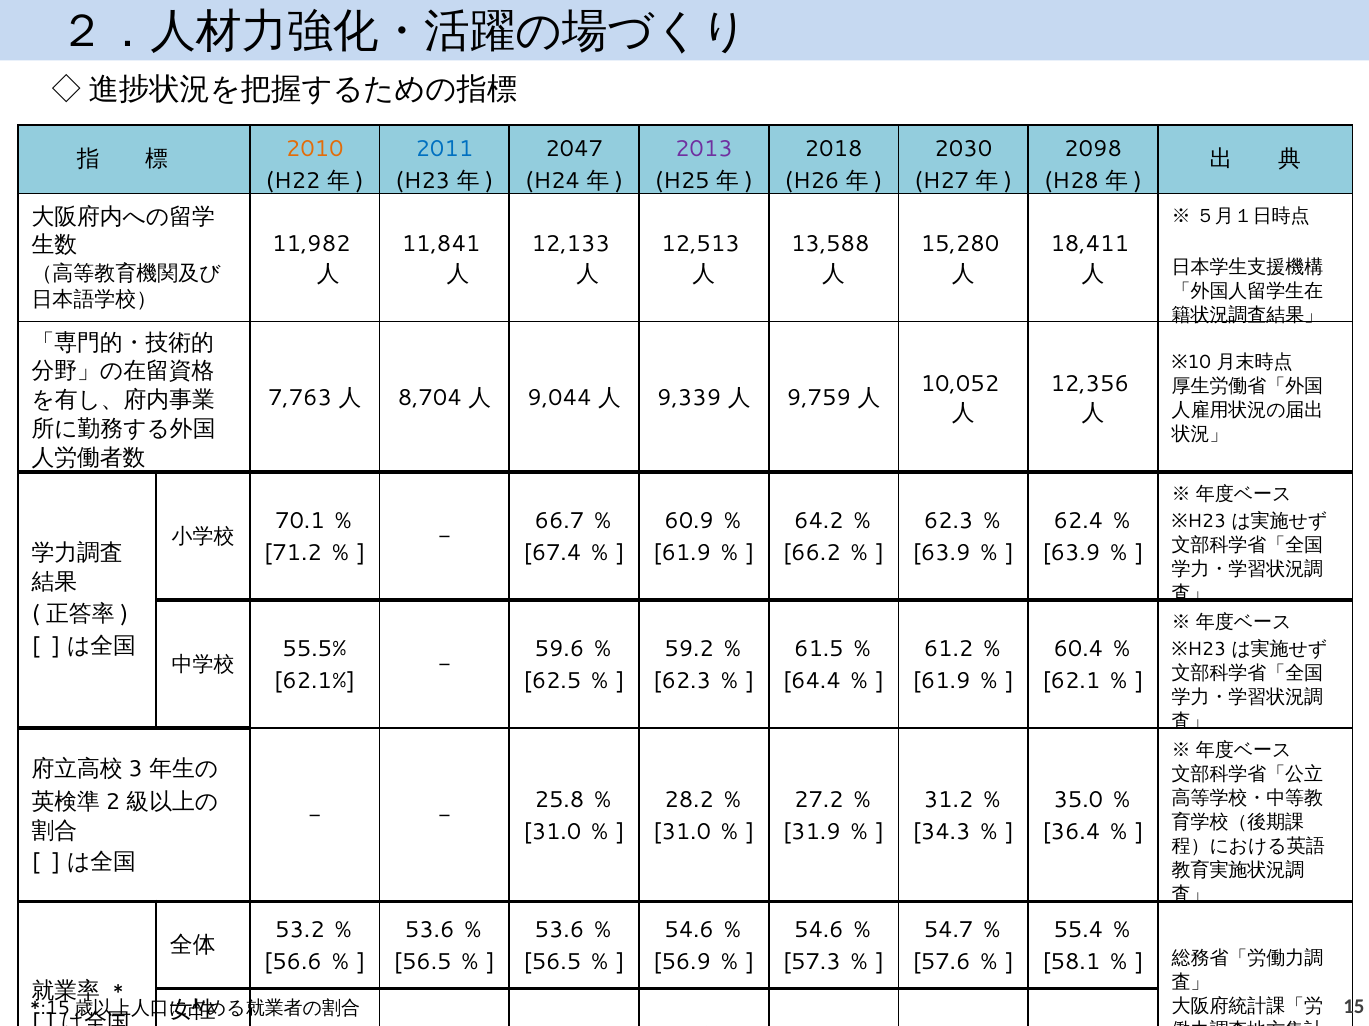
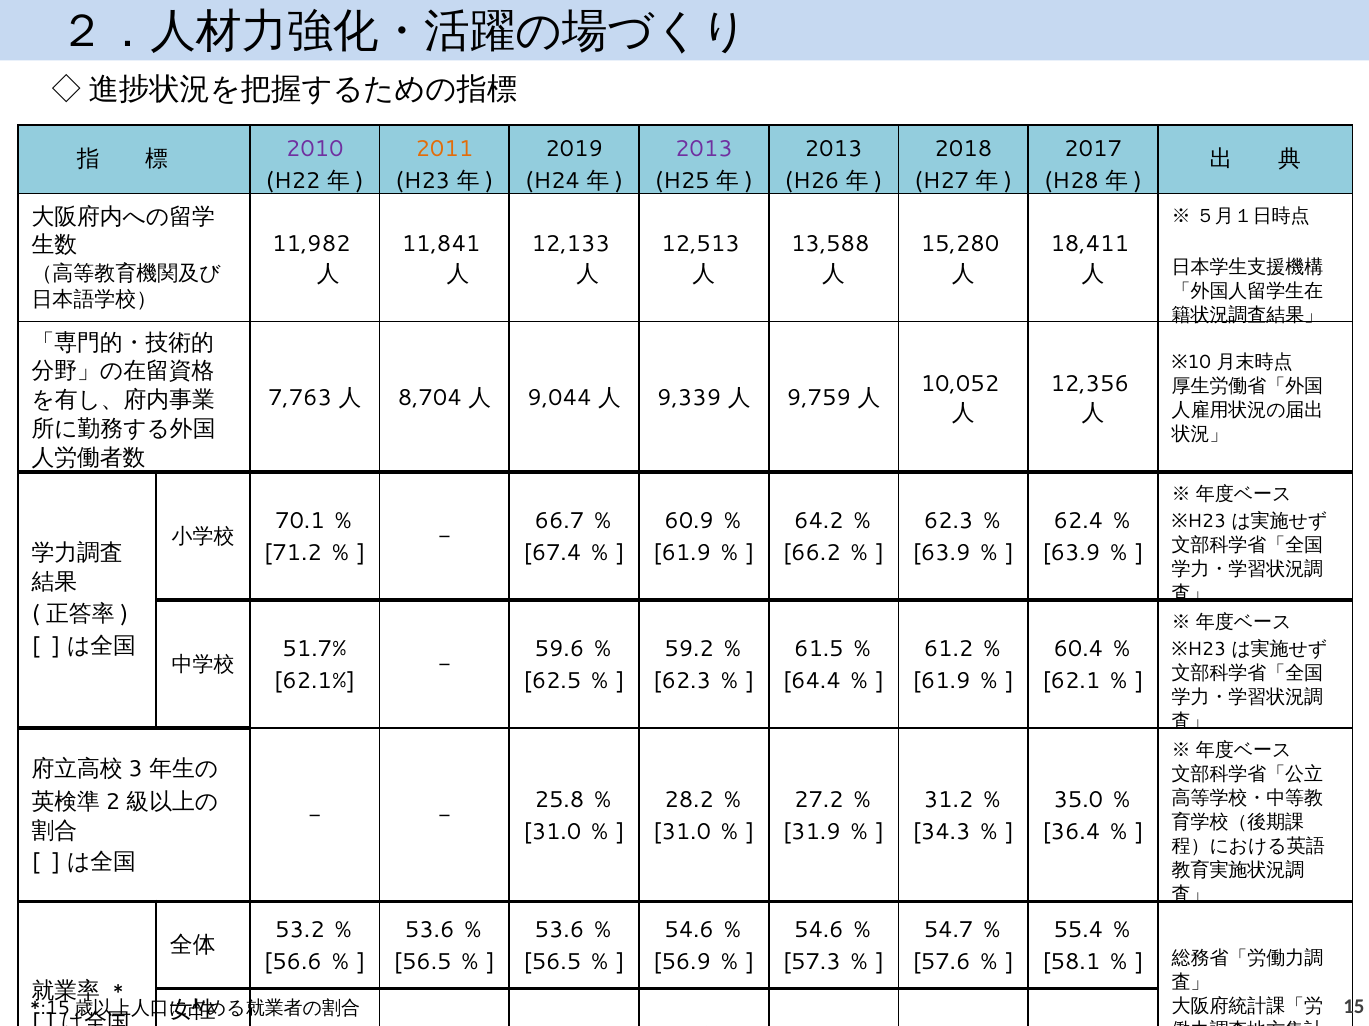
2011 colour: blue -> orange (444, 149)
2047: 2047 -> 2019 (574, 149)
2018: 2018 -> 2013 (834, 149)
2030: 2030 -> 2018 (963, 149)
2098: 2098 -> 2017 (1093, 149)
2010 colour: orange -> purple (315, 149)
55.5%: 55.5% -> 51.7% (315, 650)
